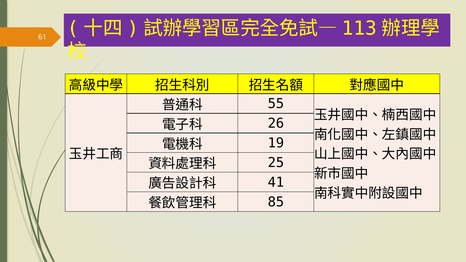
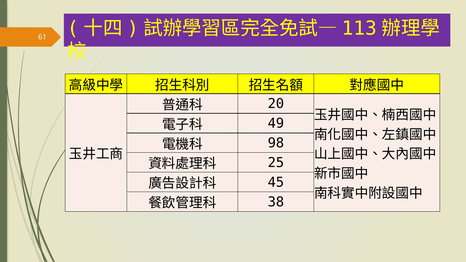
55: 55 -> 20 (276, 104)
26: 26 -> 49 (276, 123)
19: 19 -> 98 (276, 143)
41: 41 -> 45 (276, 182)
85: 85 -> 38 (276, 202)
